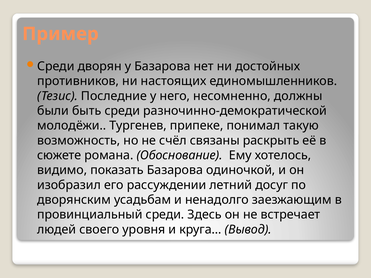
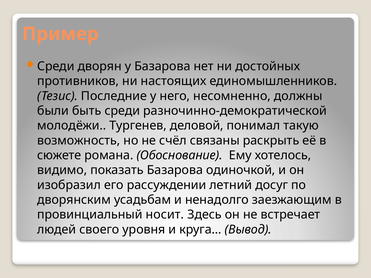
припеке: припеке -> деловой (197, 126)
провинциальный среди: среди -> носит (165, 215)
